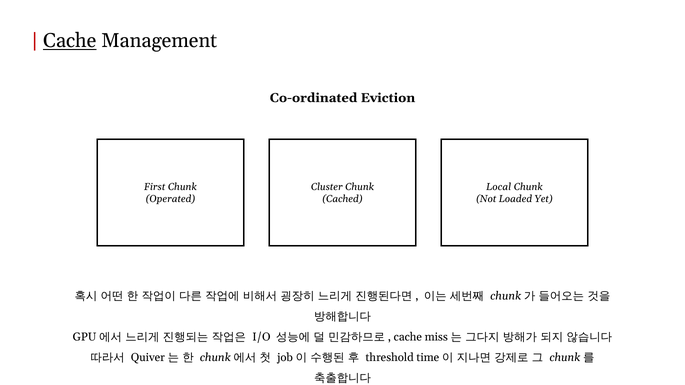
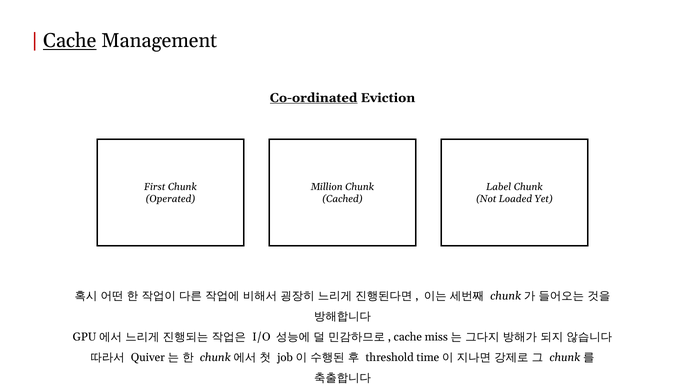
Co-ordinated underline: none -> present (314, 98)
Cluster: Cluster -> Million (327, 187)
Local: Local -> Label (499, 187)
